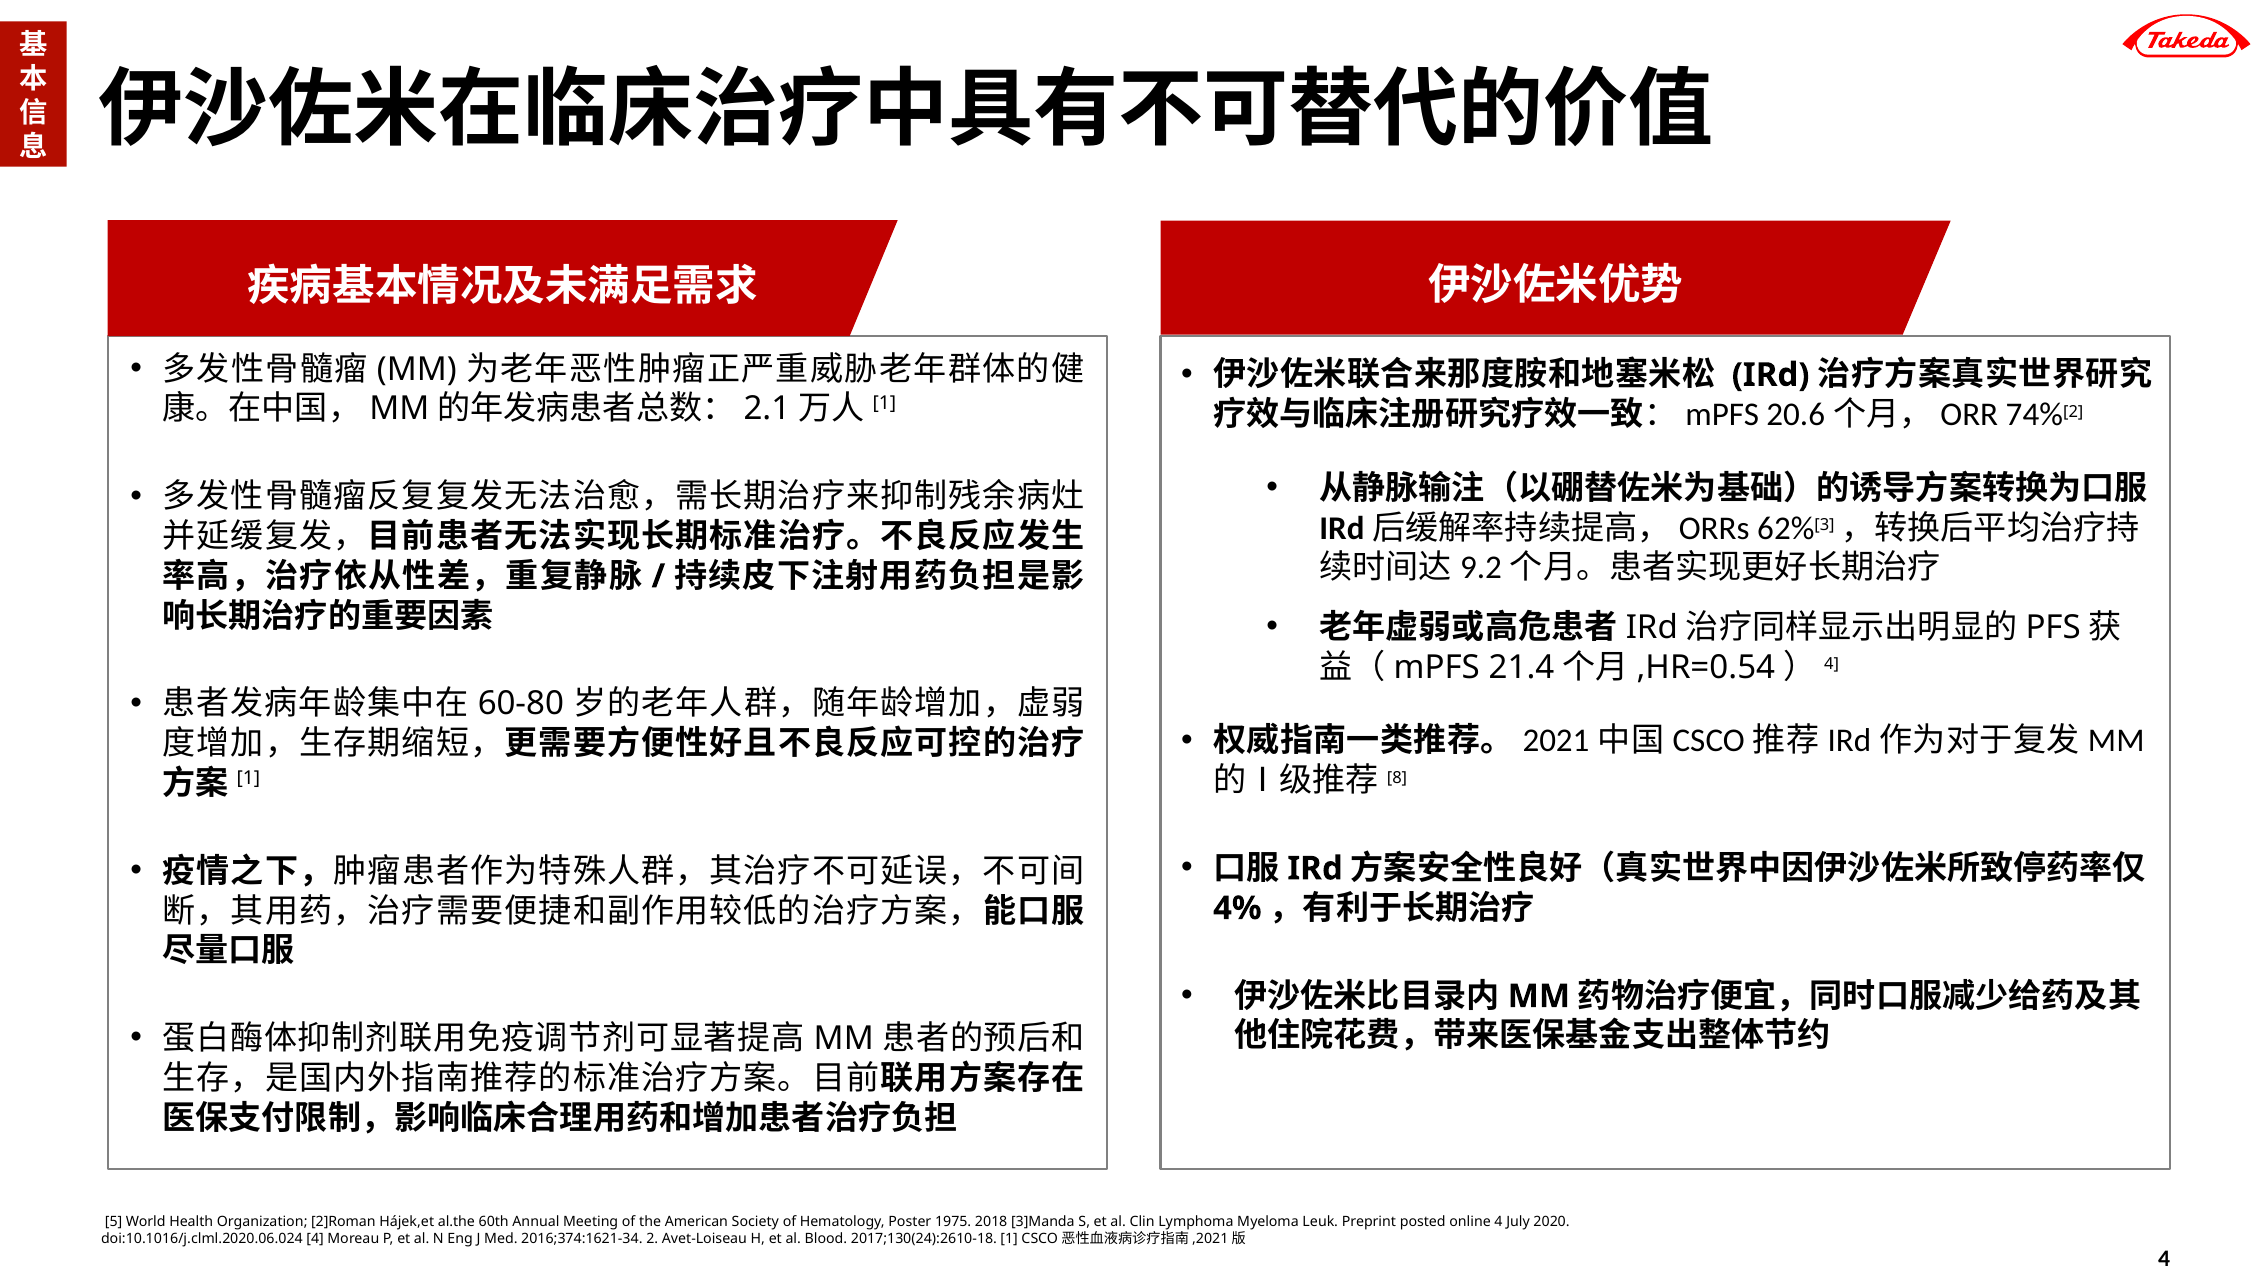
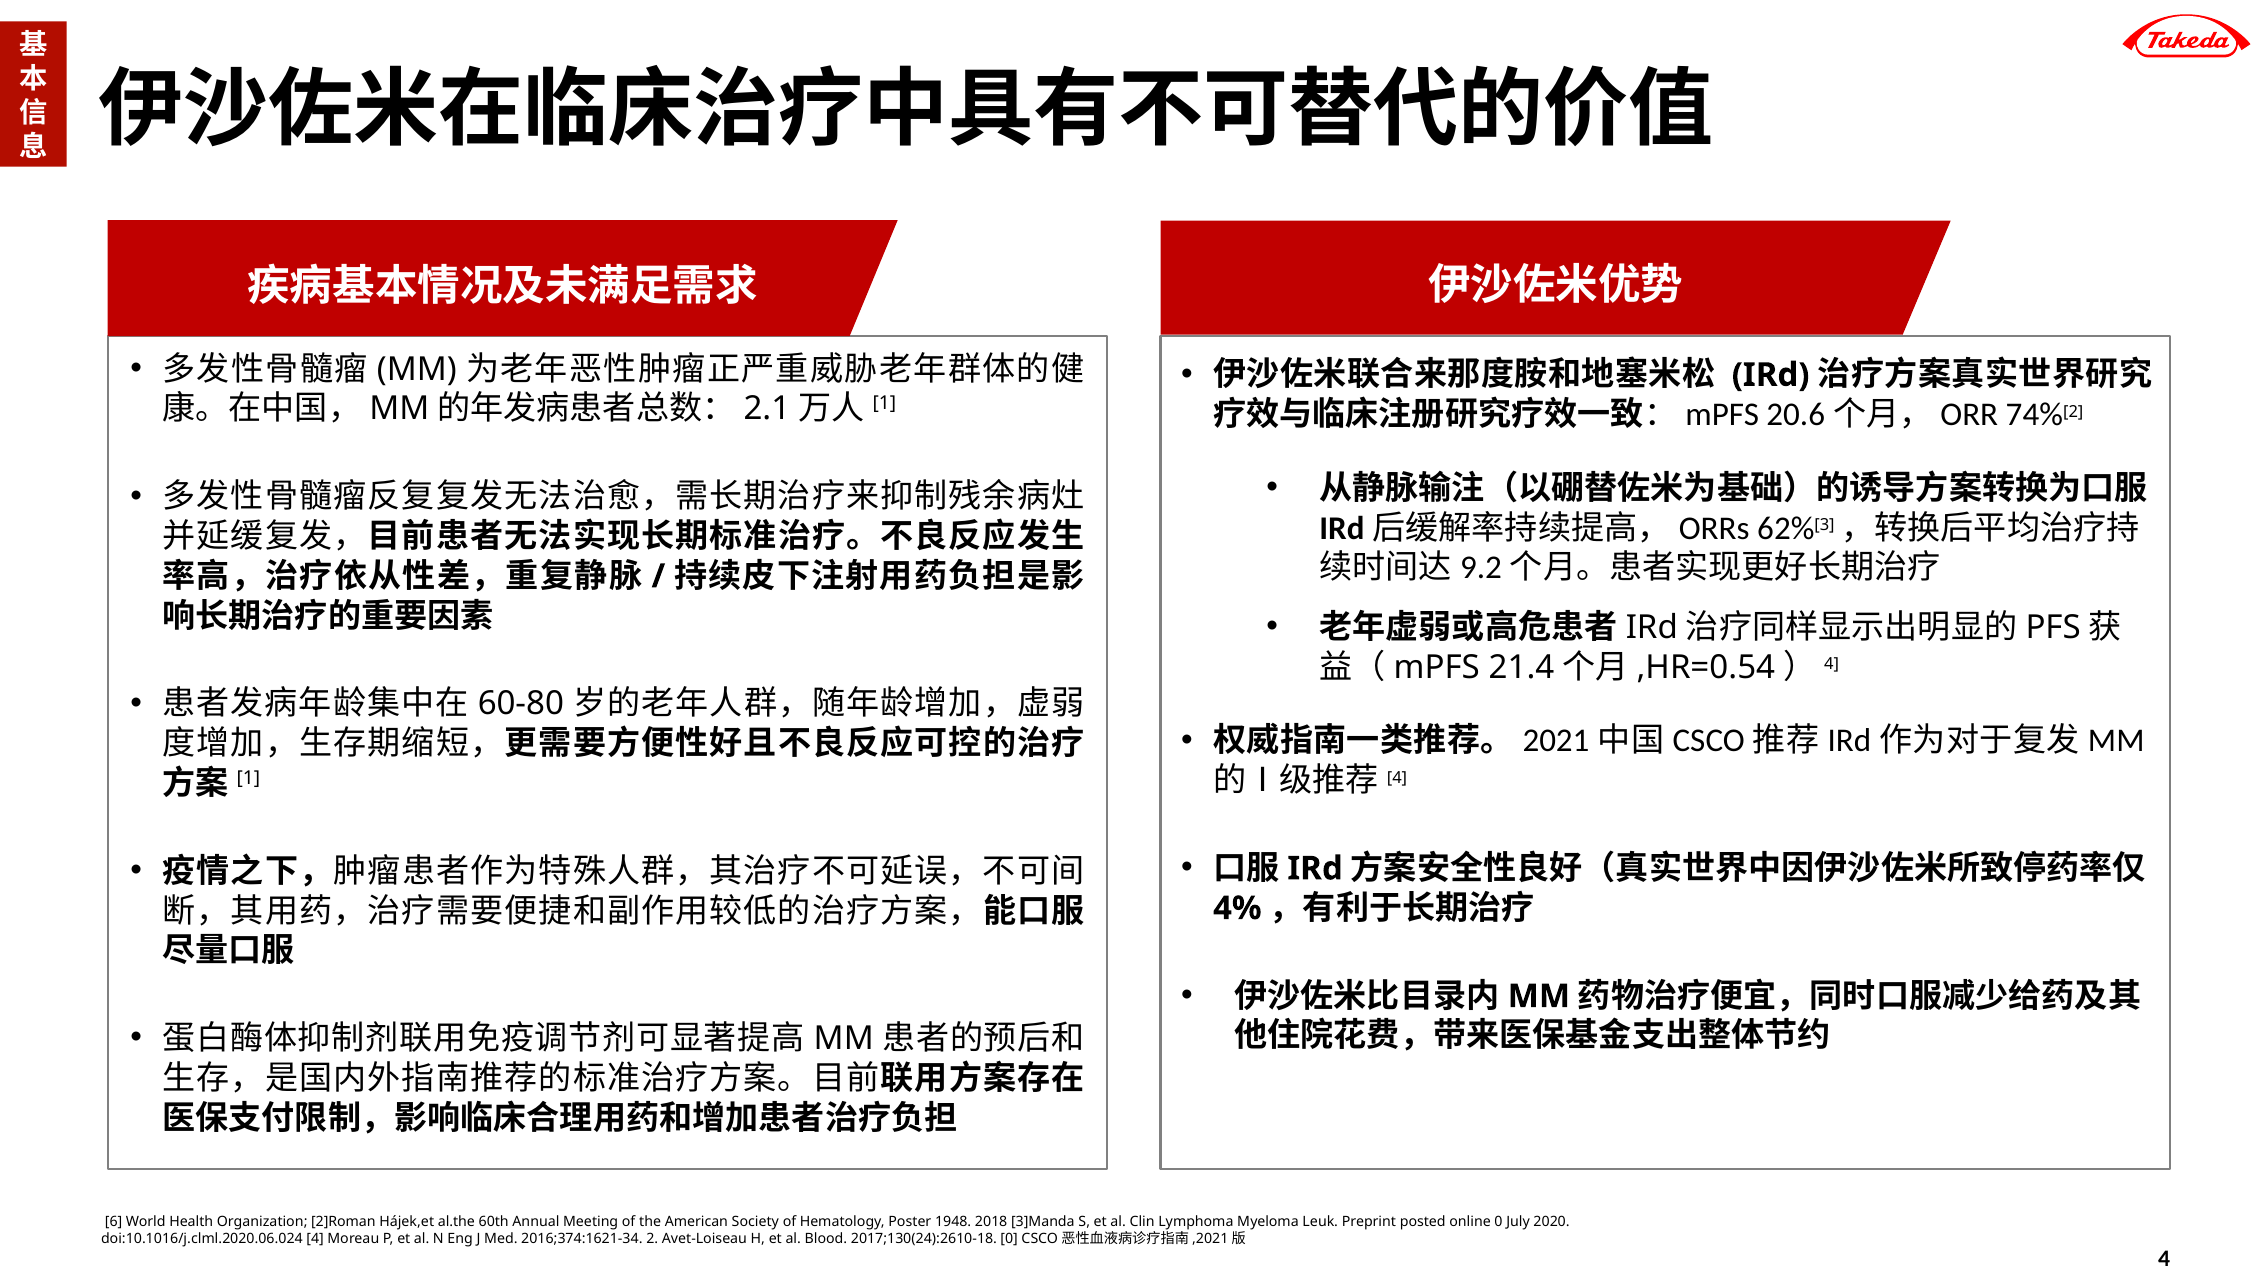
8: 8 -> 4 (1397, 777)
5: 5 -> 6 (114, 1221)
1975: 1975 -> 1948 (953, 1221)
online 4: 4 -> 0 (1499, 1221)
2017;130(24):2610-18 1: 1 -> 0 (1009, 1238)
